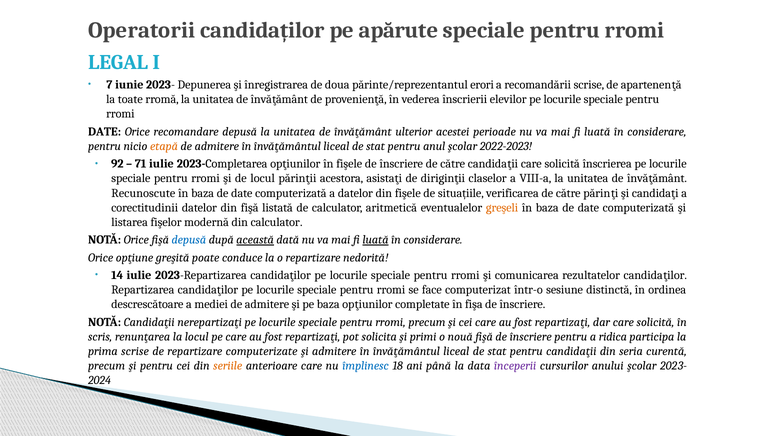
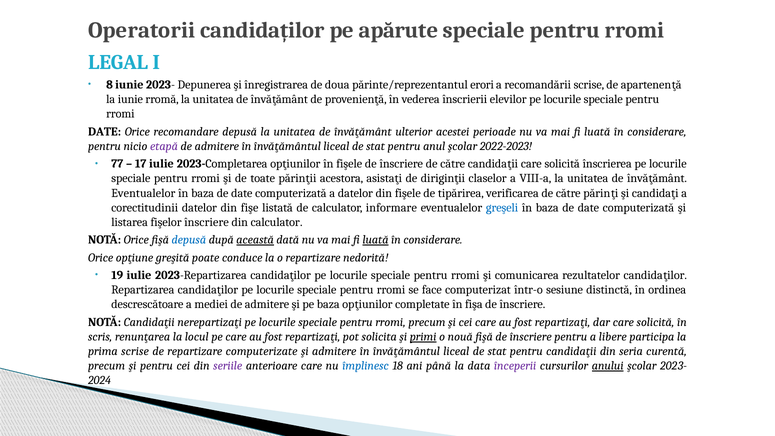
7: 7 -> 8 (110, 85)
la toate: toate -> iunie (130, 99)
etapă colour: orange -> purple (164, 146)
92: 92 -> 77 (117, 164)
71: 71 -> 17 (141, 164)
de locul: locul -> toate (263, 178)
Recunoscute: Recunoscute -> Eventualelor (143, 193)
situațiile: situațiile -> tipărirea (461, 193)
din fişă: fişă -> fişe (250, 208)
aritmetică: aritmetică -> informare (391, 208)
greşeli colour: orange -> blue (502, 208)
fişelor modernă: modernă -> înscriere (207, 222)
14: 14 -> 19 (117, 275)
primi underline: none -> present (423, 337)
ridica: ridica -> libere (613, 337)
seriile colour: orange -> purple (228, 366)
anului underline: none -> present (608, 366)
